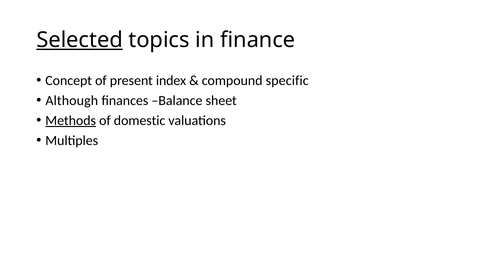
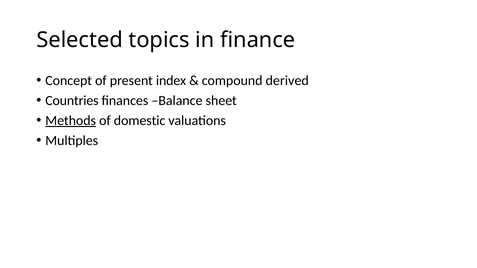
Selected underline: present -> none (80, 40)
specific: specific -> derived (287, 81)
Although: Although -> Countries (72, 101)
